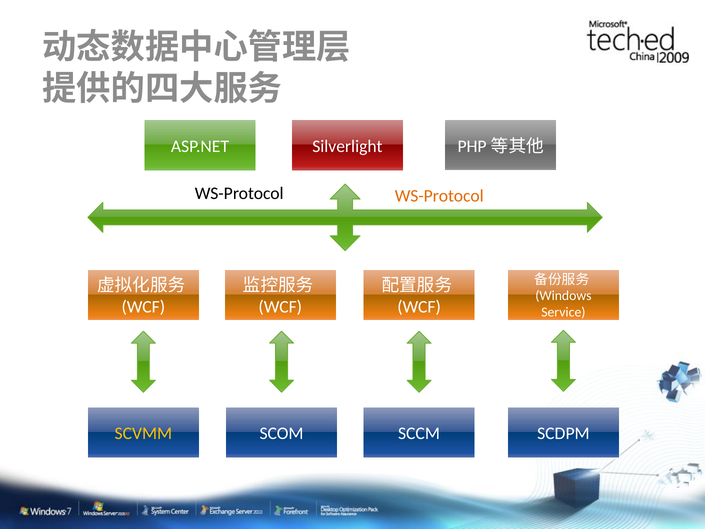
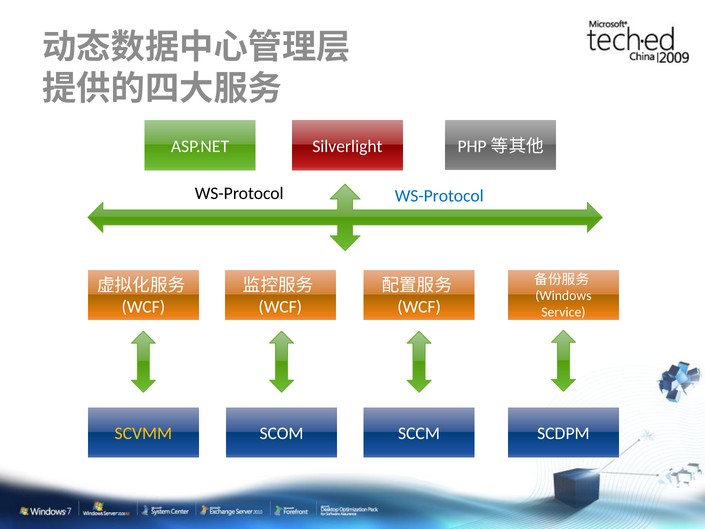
WS-Protocol colour: orange -> blue (439, 196)
